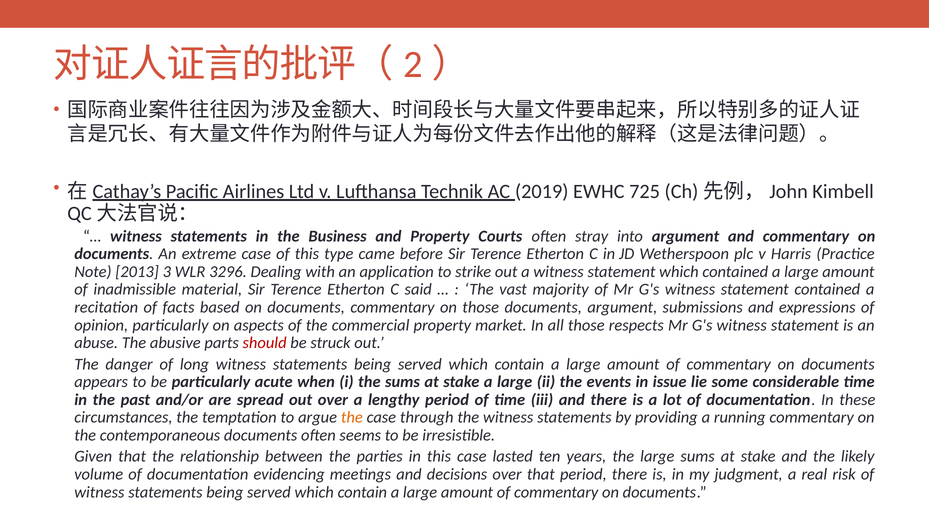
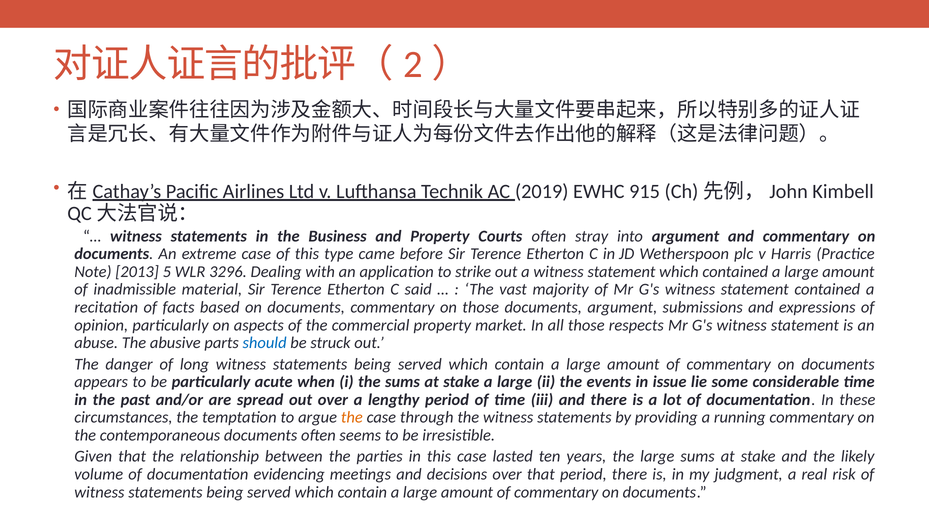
725: 725 -> 915 (645, 191)
3: 3 -> 5 (167, 272)
should colour: red -> blue (265, 343)
